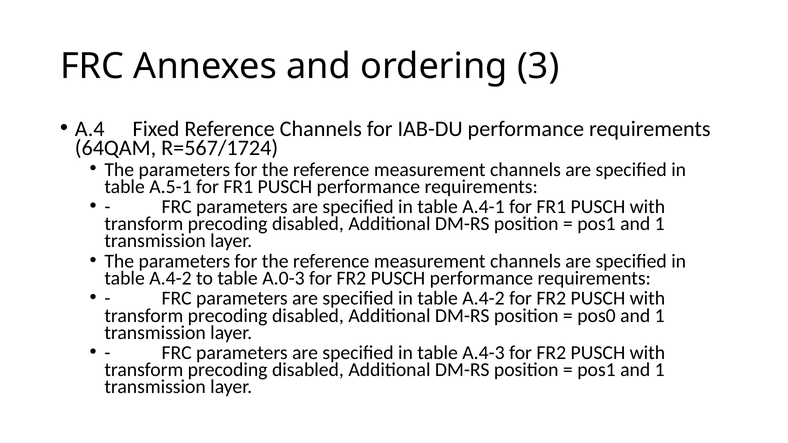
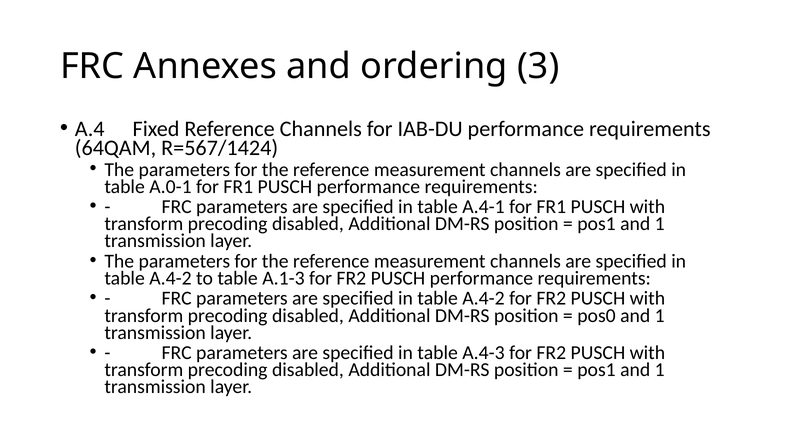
R=567/1724: R=567/1724 -> R=567/1424 (220, 148)
A.5-1: A.5-1 -> A.0-1 (170, 187)
A.0-3: A.0-3 -> A.1-3 (283, 278)
